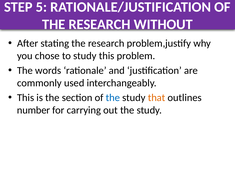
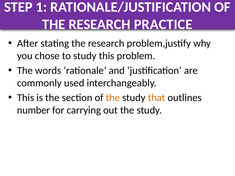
5: 5 -> 1 (41, 7)
WITHOUT: WITHOUT -> PRACTICE (163, 24)
the colour: blue -> orange (113, 98)
